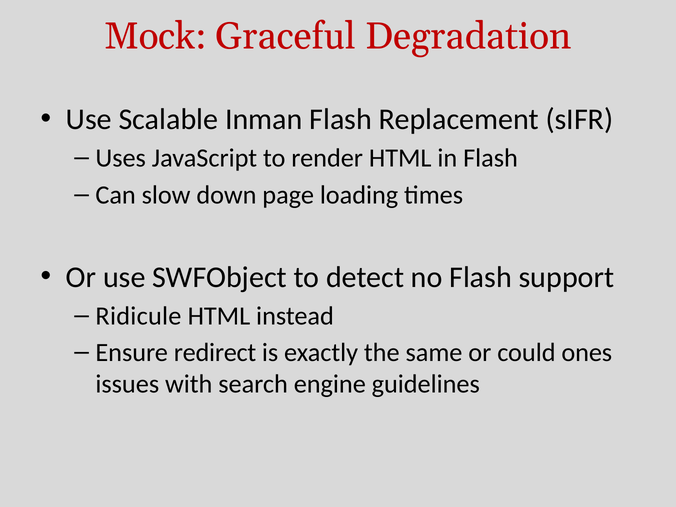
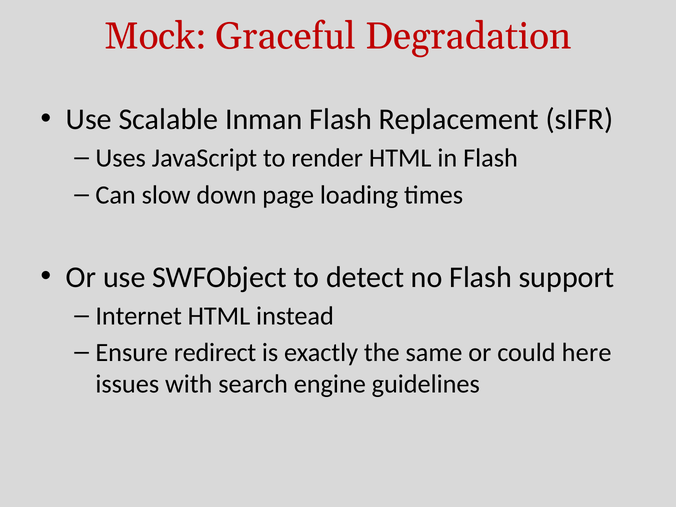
Ridicule: Ridicule -> Internet (139, 316)
ones: ones -> here (587, 353)
